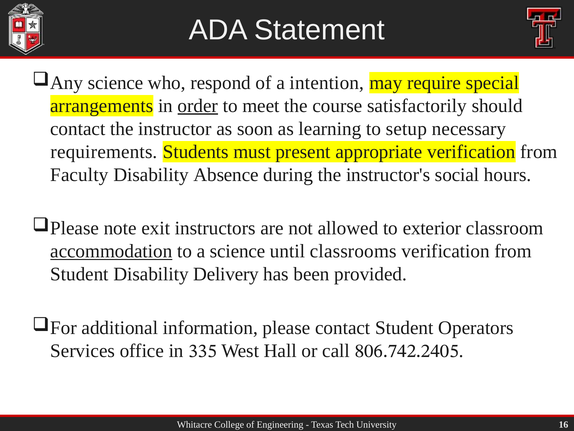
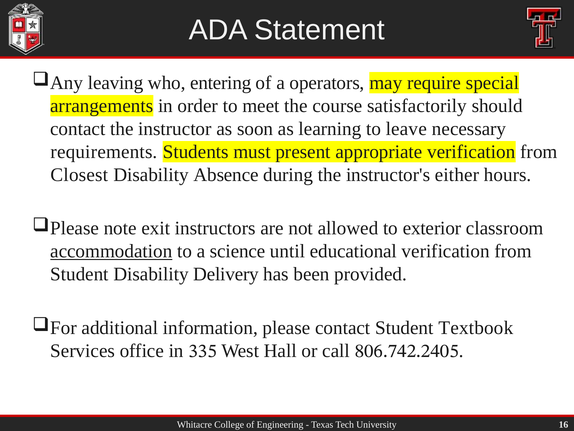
science: science -> leaving (116, 83)
respond: respond -> entering (221, 83)
intention: intention -> operators (327, 83)
order underline: present -> none (198, 106)
setup: setup -> leave (406, 129)
Faculty: Faculty -> Closest (79, 174)
social: social -> either (457, 174)
classrooms: classrooms -> educational (353, 251)
Operators: Operators -> Textbook (476, 328)
